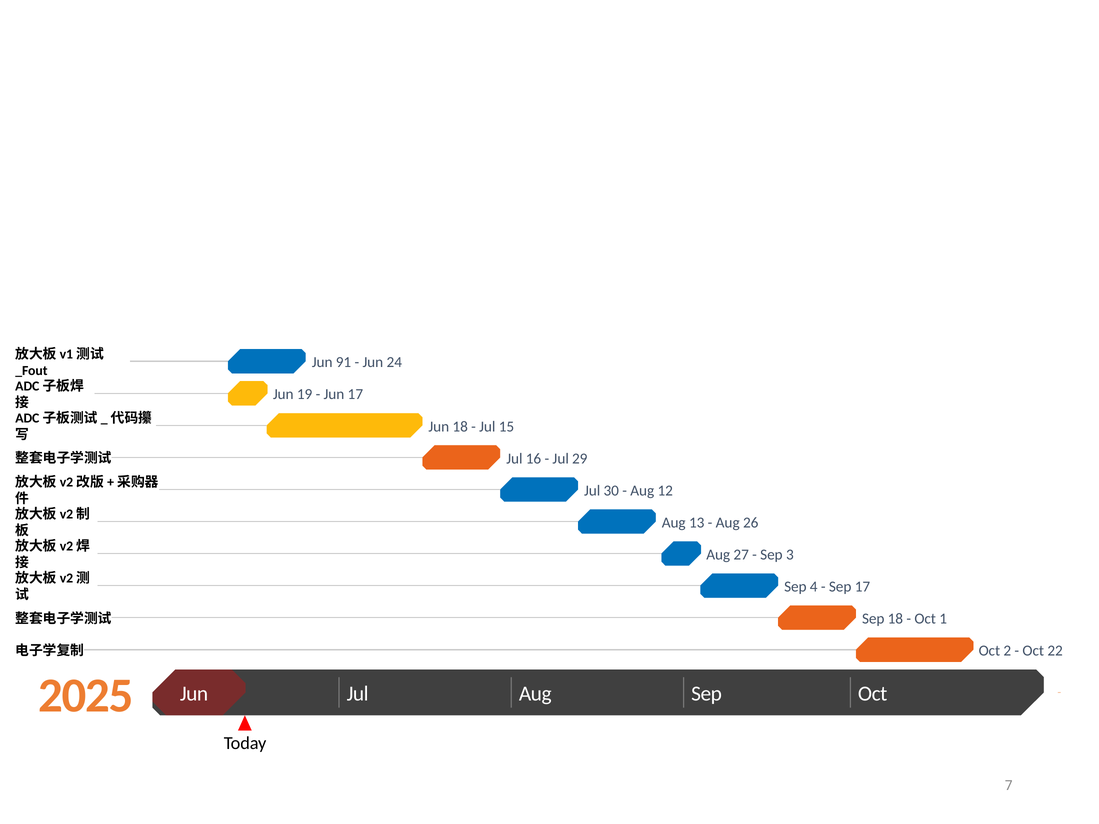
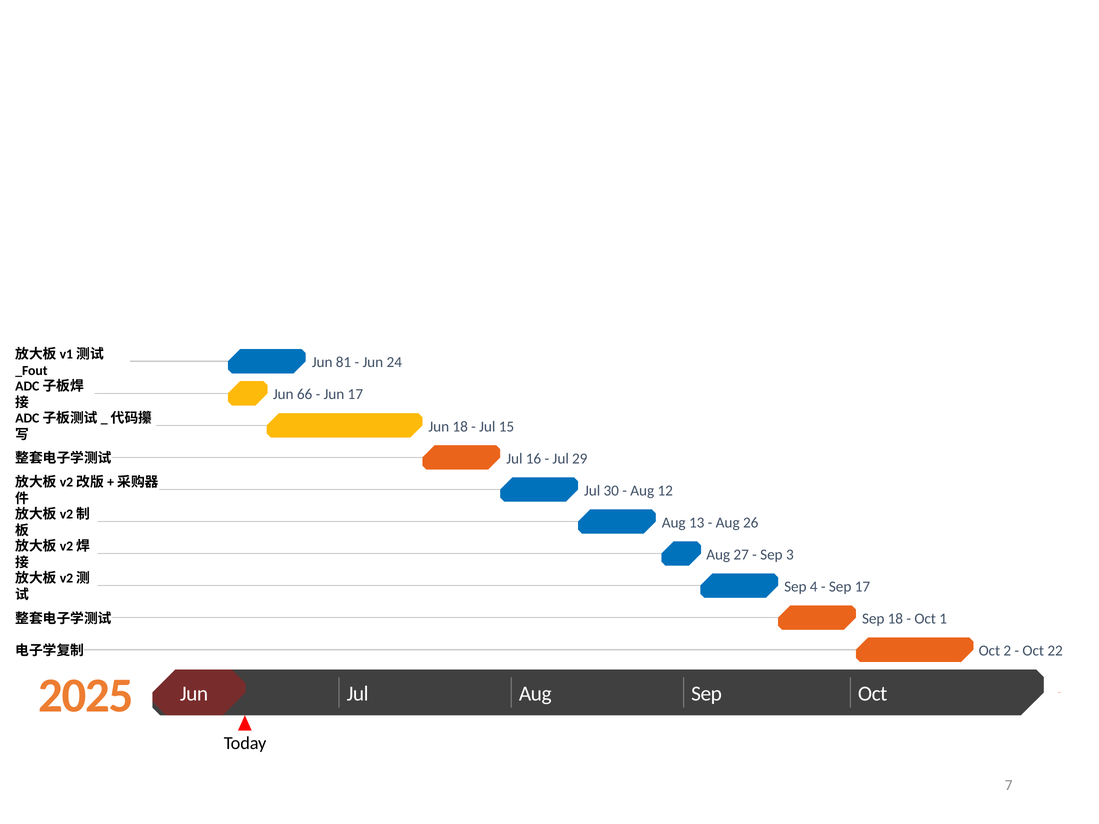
91: 91 -> 81 (344, 362)
19: 19 -> 66 (305, 395)
